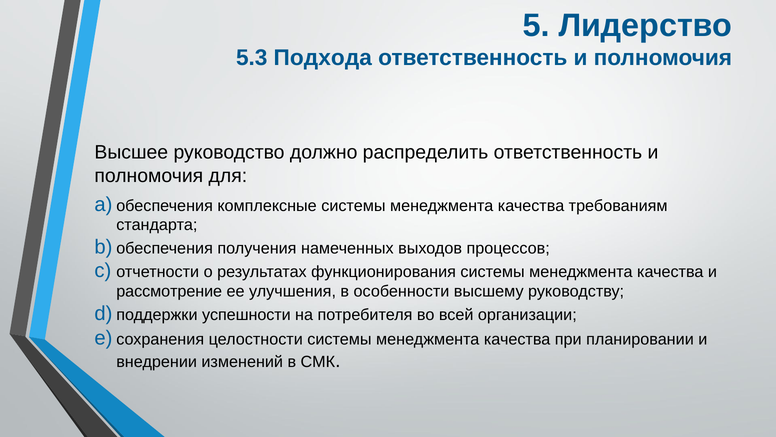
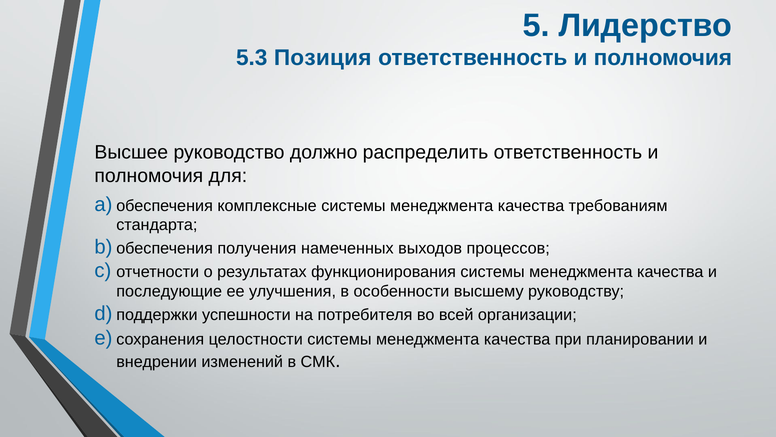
Подхода: Подхода -> Позиция (323, 58)
рассмотрение: рассмотрение -> последующие (169, 291)
